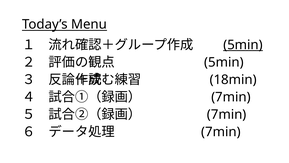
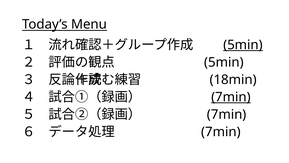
7min underline: none -> present (231, 97)
